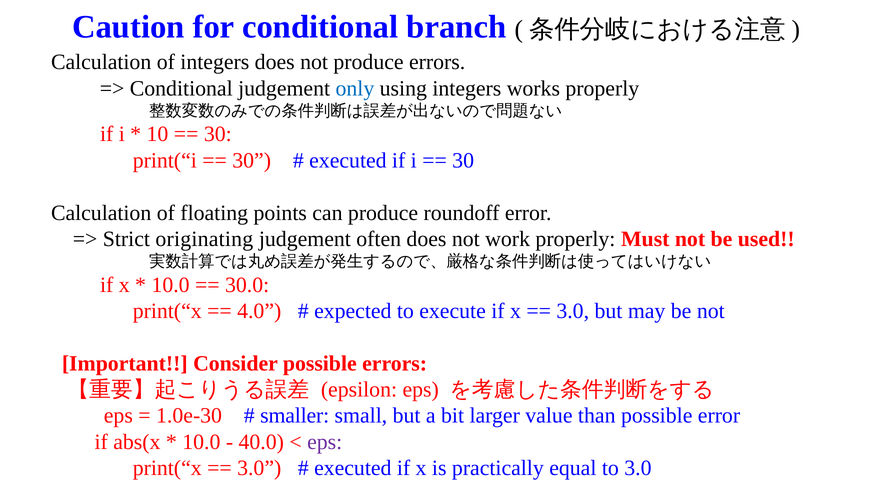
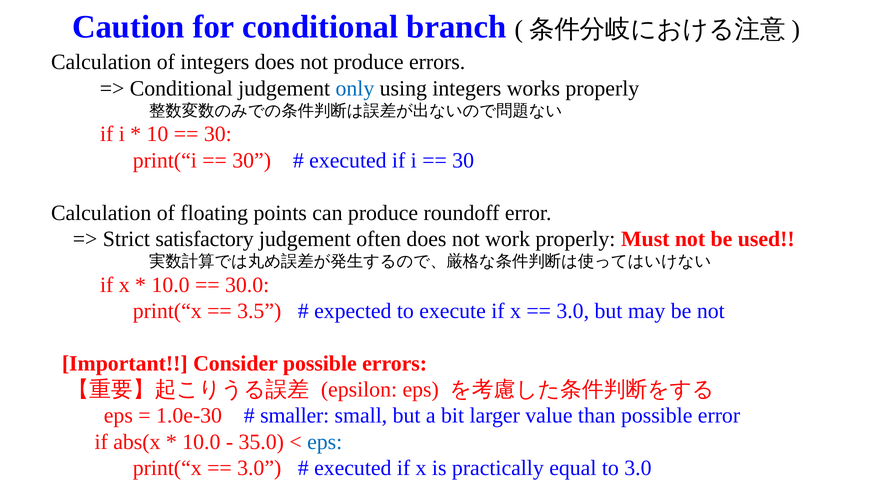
originating: originating -> satisfactory (205, 239)
4.0: 4.0 -> 3.5 (259, 311)
40.0: 40.0 -> 35.0 (261, 442)
eps colour: purple -> blue (325, 442)
